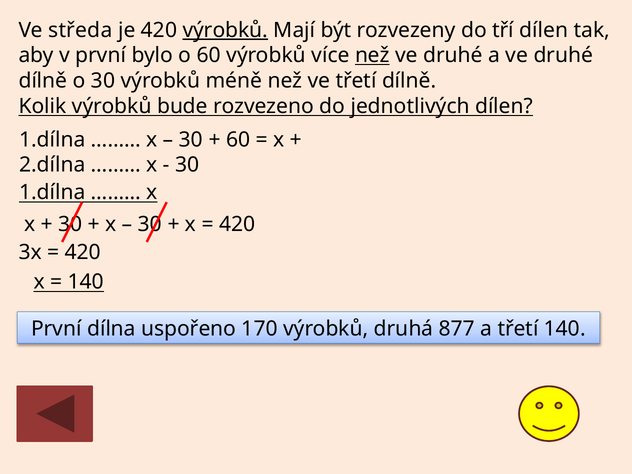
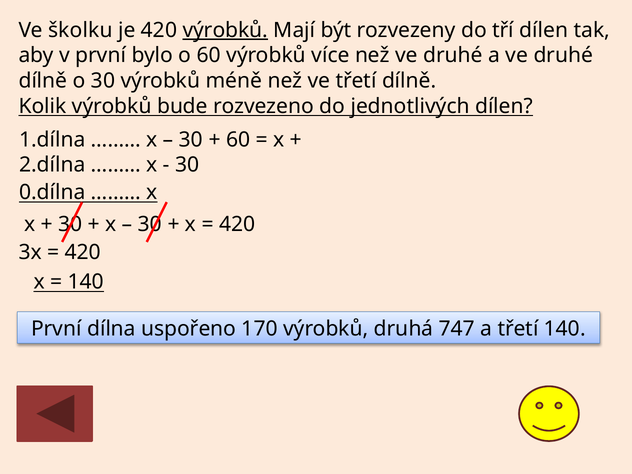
středa: středa -> školku (80, 30)
než underline: present -> none (372, 56)
1.dílna: 1.dílna -> 0.dílna (52, 192)
877: 877 -> 747 (457, 329)
